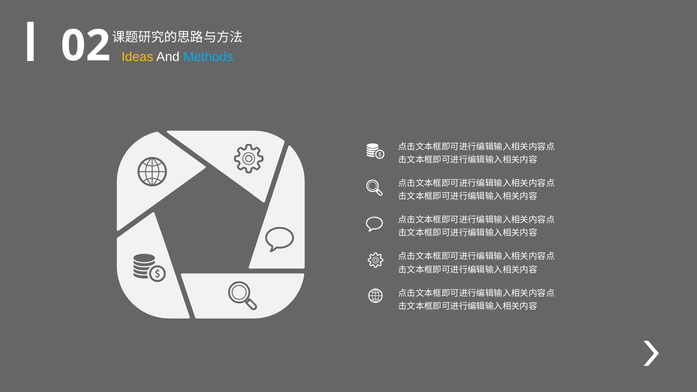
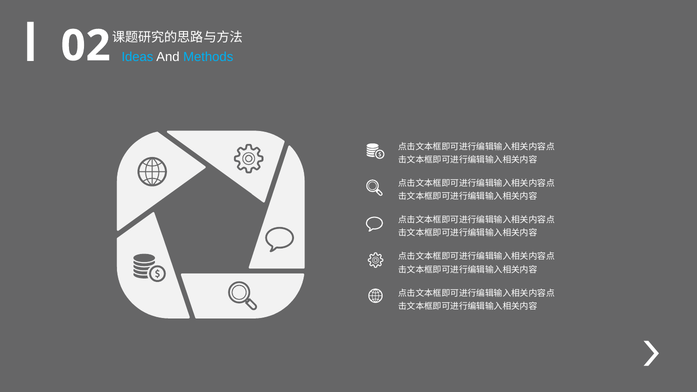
Ideas colour: yellow -> light blue (137, 57)
